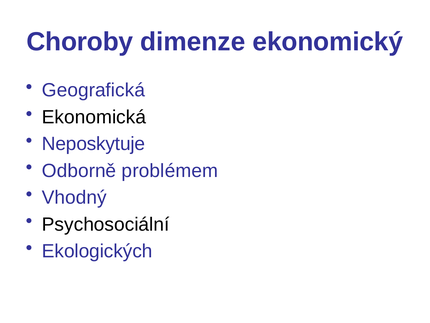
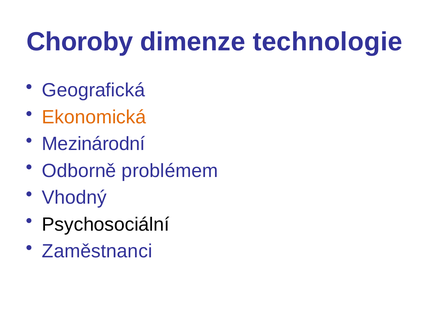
ekonomický: ekonomický -> technologie (328, 42)
Ekonomická colour: black -> orange (94, 117)
Neposkytuje: Neposkytuje -> Mezinárodní (94, 144)
Ekologických: Ekologických -> Zaměstnanci (97, 251)
